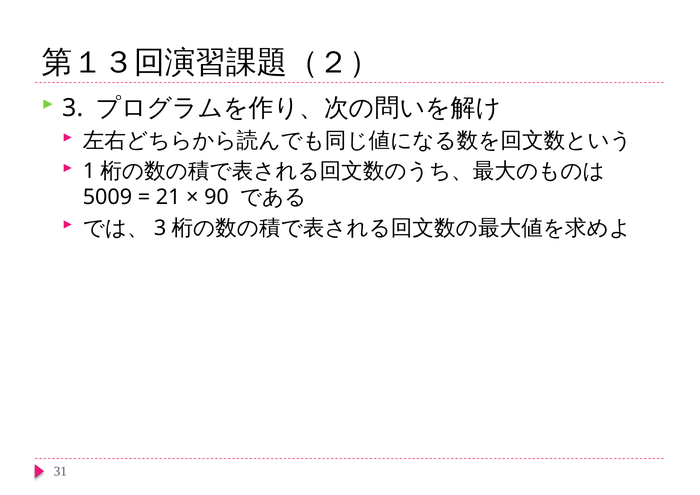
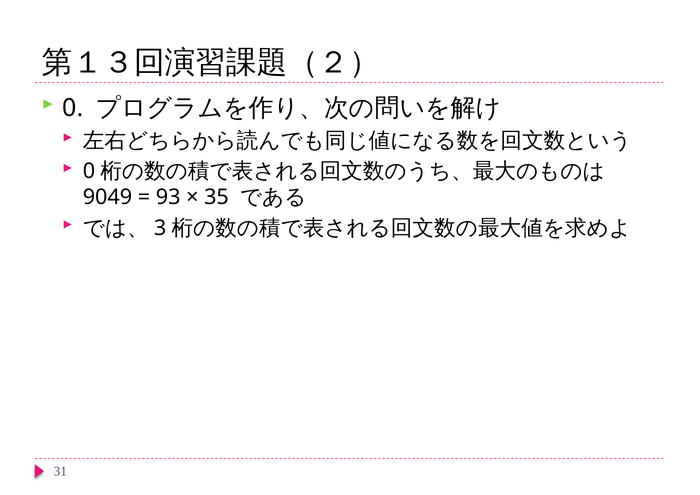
3: 3 -> 0 (73, 108)
1: 1 -> 0 (89, 171)
5009: 5009 -> 9049 (107, 197)
21: 21 -> 93 (168, 197)
90: 90 -> 35 (216, 197)
